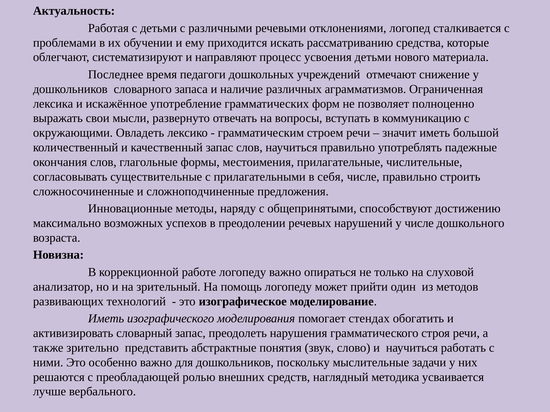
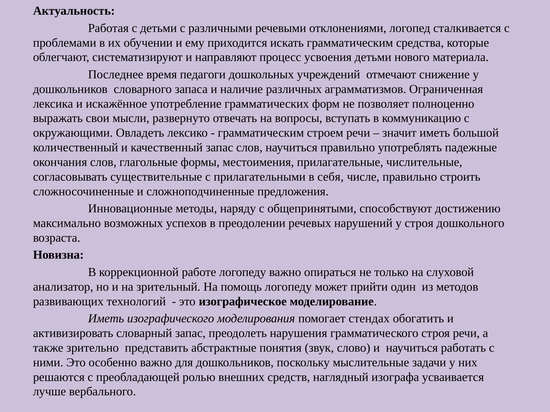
искать рассматриванию: рассматриванию -> грамматическим (350, 43)
у числе: числе -> строя (419, 224)
методика: методика -> изографа (395, 377)
